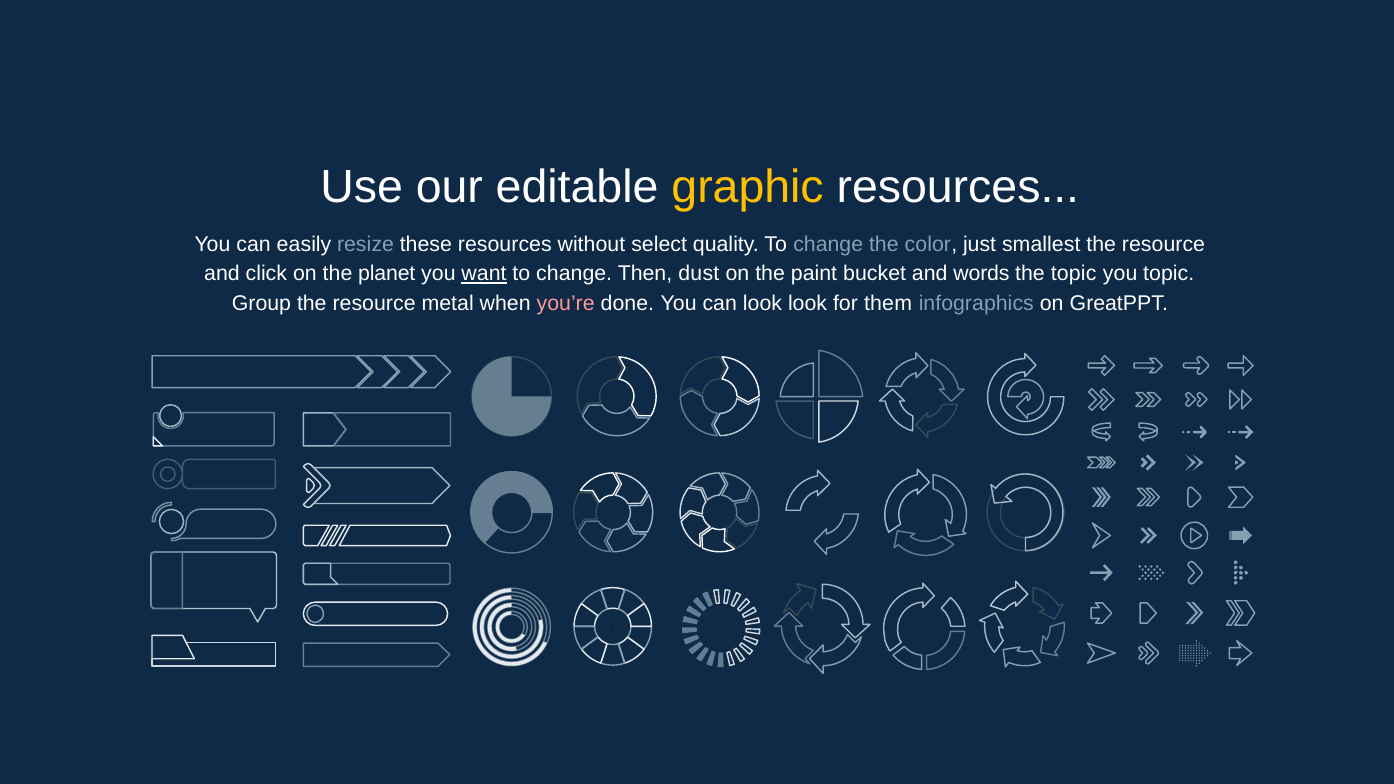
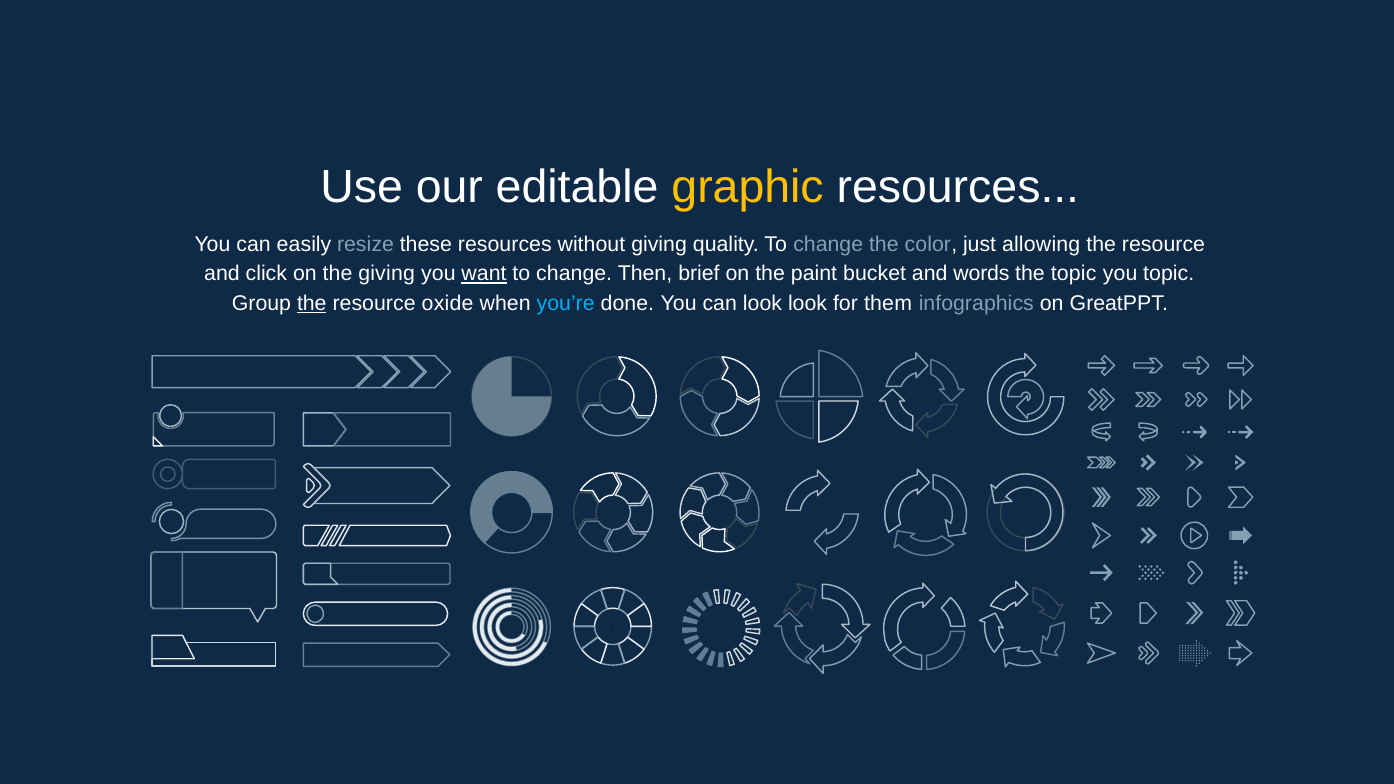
without select: select -> giving (659, 245)
smallest: smallest -> allowing (1041, 245)
the planet: planet -> giving (387, 274)
dust: dust -> brief (699, 274)
the underline: none -> present (312, 303)
metal: metal -> oxide (448, 303)
you’re colour: pink -> light blue (566, 303)
